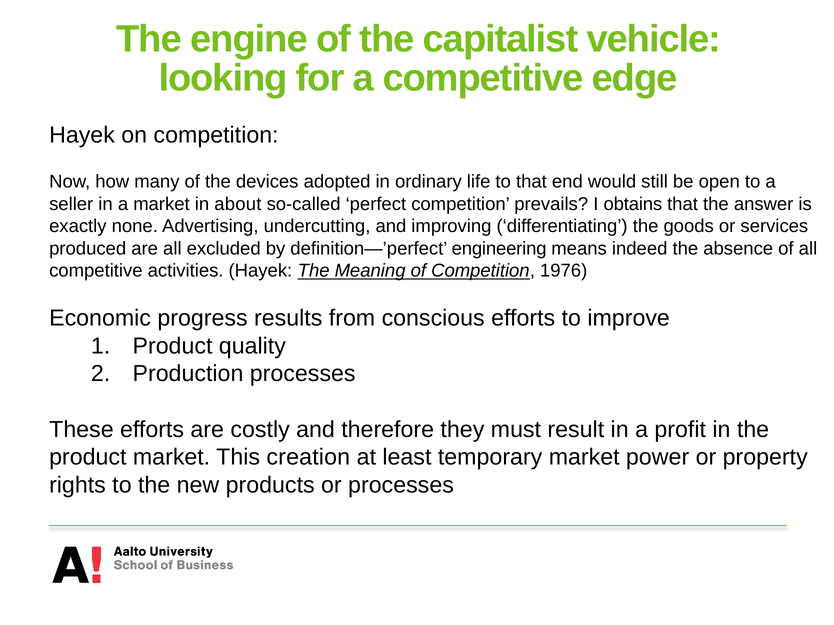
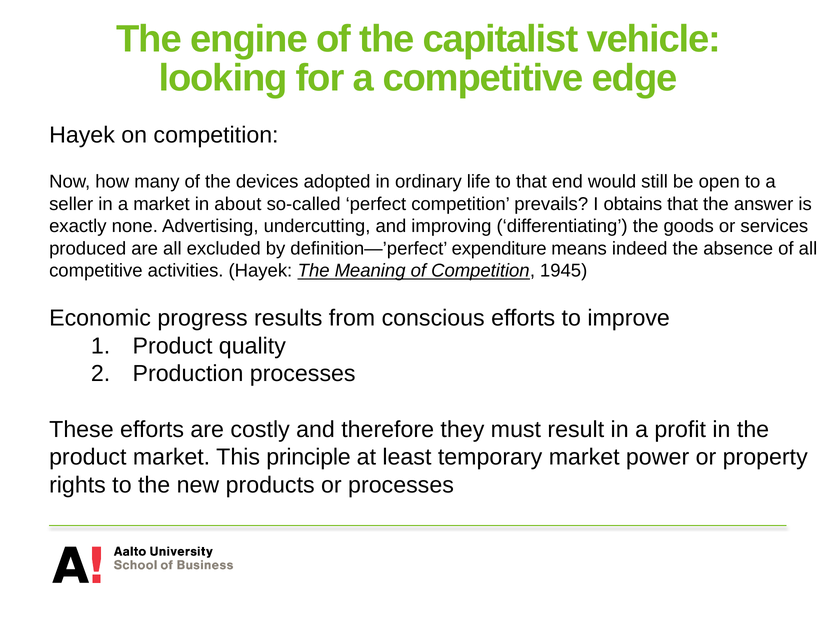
engineering: engineering -> expenditure (499, 249)
1976: 1976 -> 1945 (564, 271)
creation: creation -> principle (308, 458)
